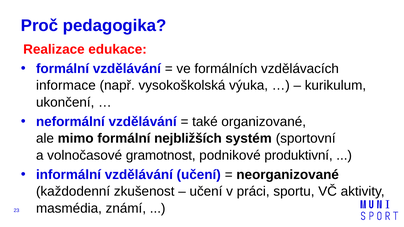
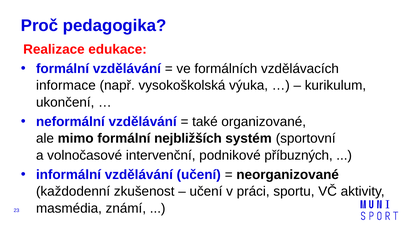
gramotnost: gramotnost -> intervenční (161, 155)
produktivní: produktivní -> příbuzných (299, 155)
